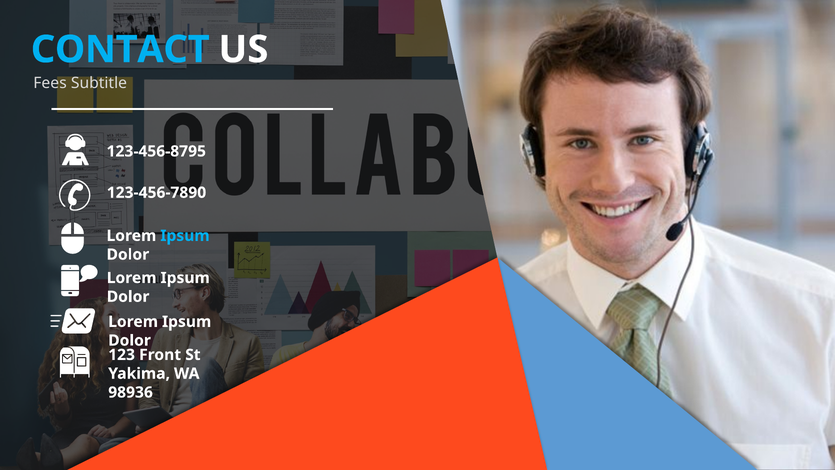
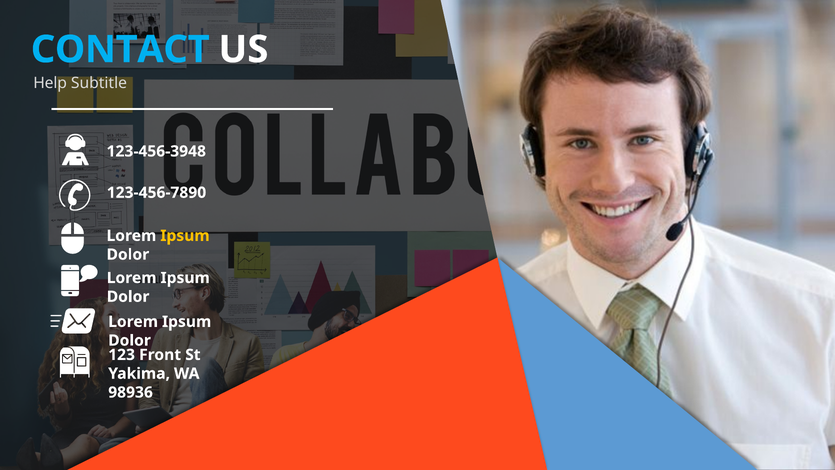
Fees: Fees -> Help (50, 83)
123-456-8795: 123-456-8795 -> 123-456-3948 (156, 151)
Ipsum colour: light blue -> yellow (185, 236)
